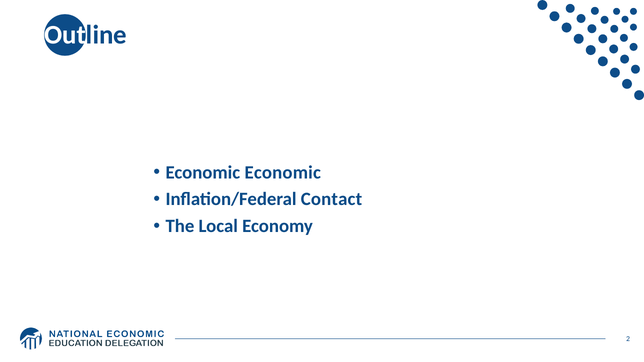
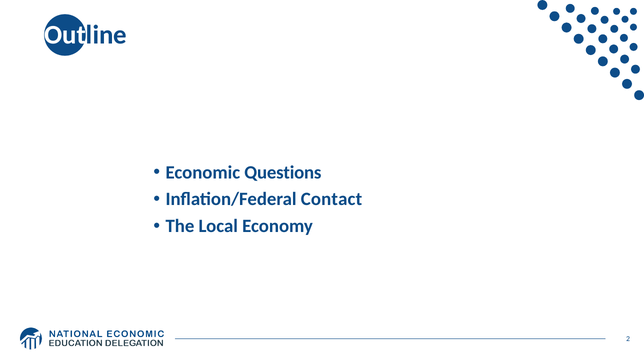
Economic Economic: Economic -> Questions (283, 172)
